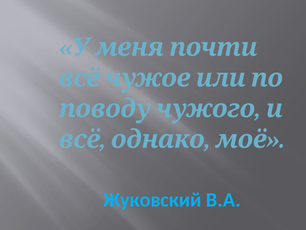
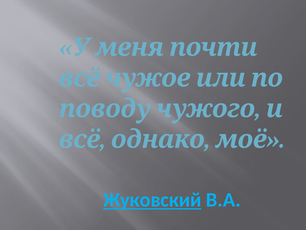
Жуковский underline: none -> present (152, 200)
